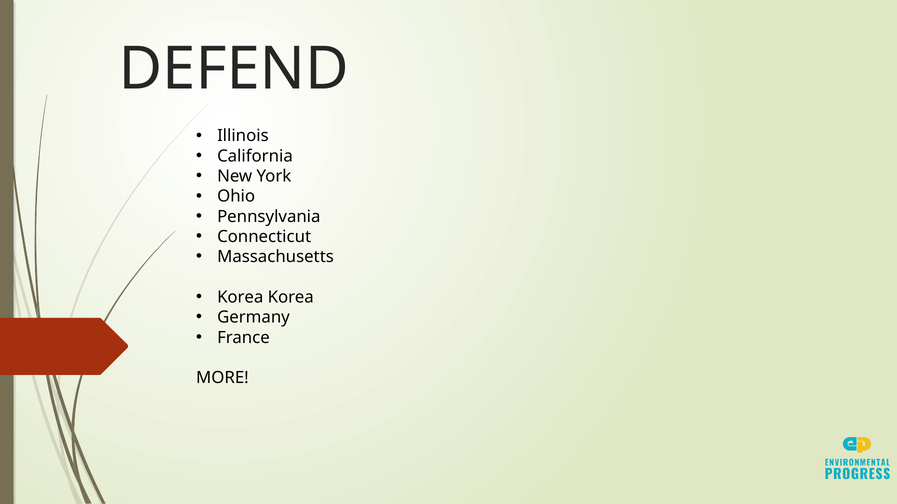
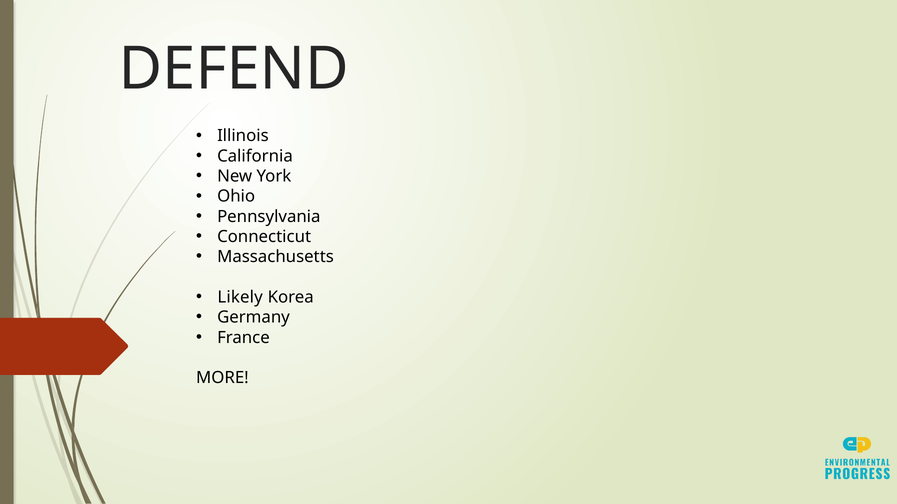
Korea: Korea -> Likely (240, 298)
